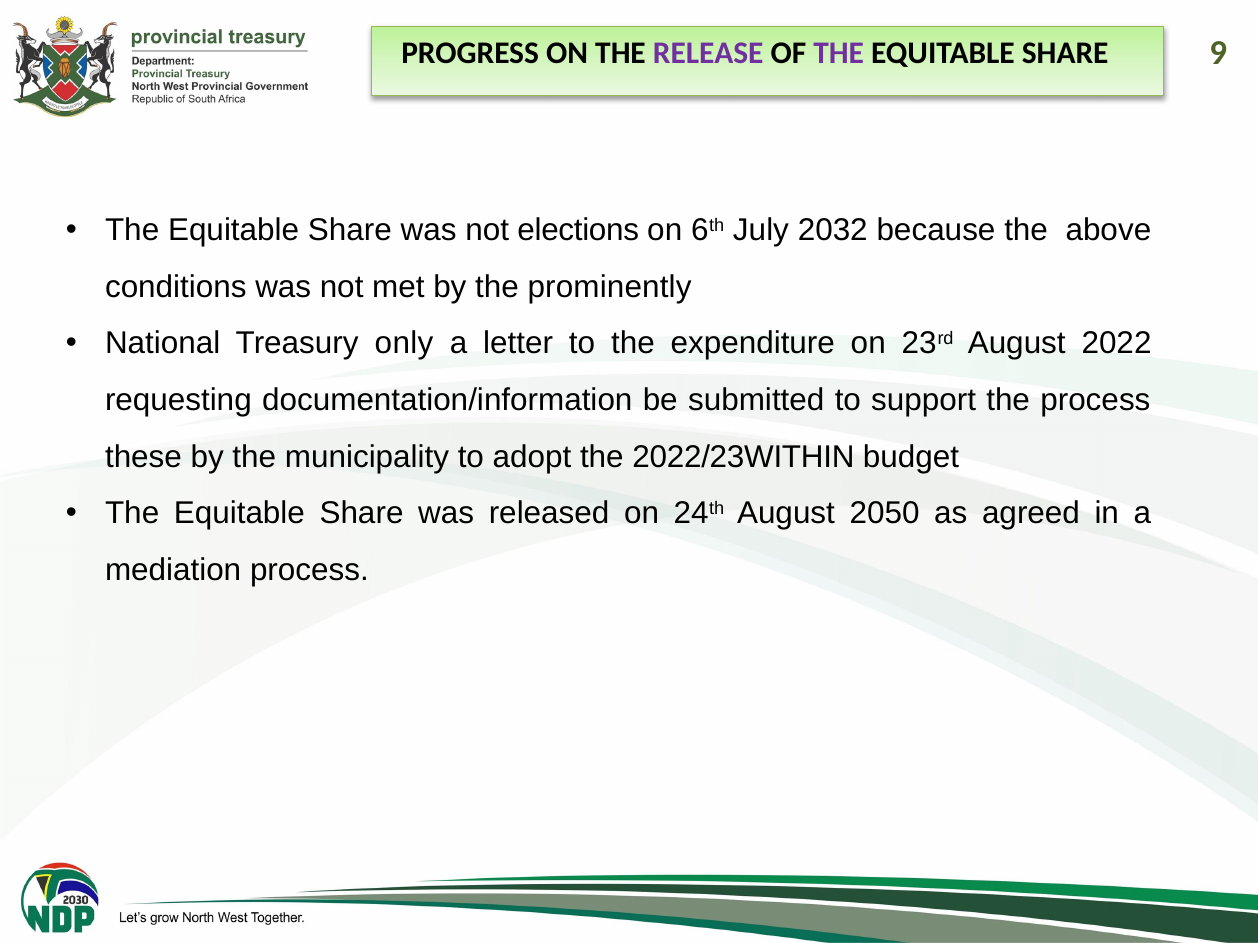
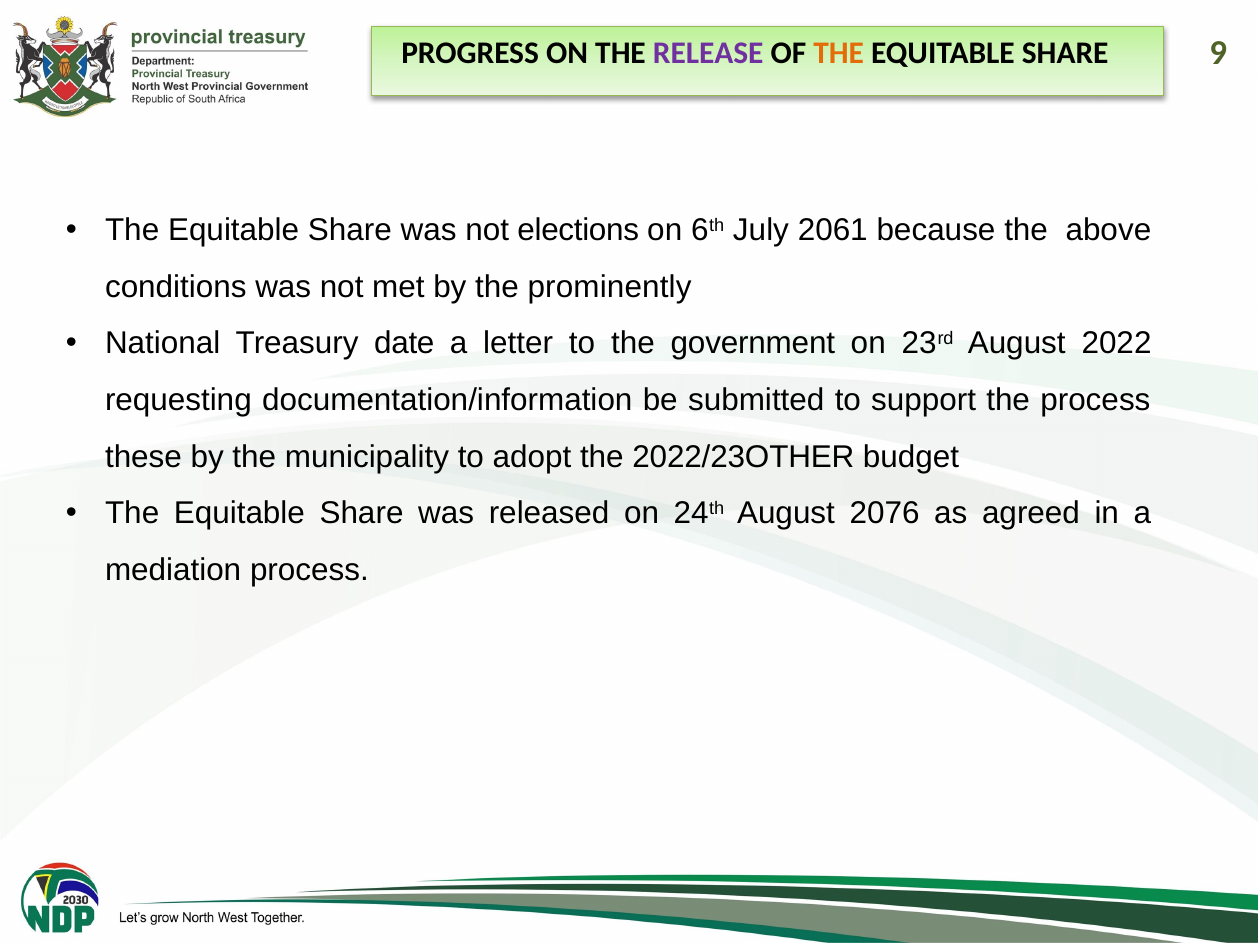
THE colour: purple -> orange (839, 54)
2032: 2032 -> 2061 (833, 231)
only: only -> date (404, 344)
expenditure: expenditure -> government (753, 344)
2022/23WITHIN: 2022/23WITHIN -> 2022/23OTHER (743, 457)
2050: 2050 -> 2076 (885, 514)
